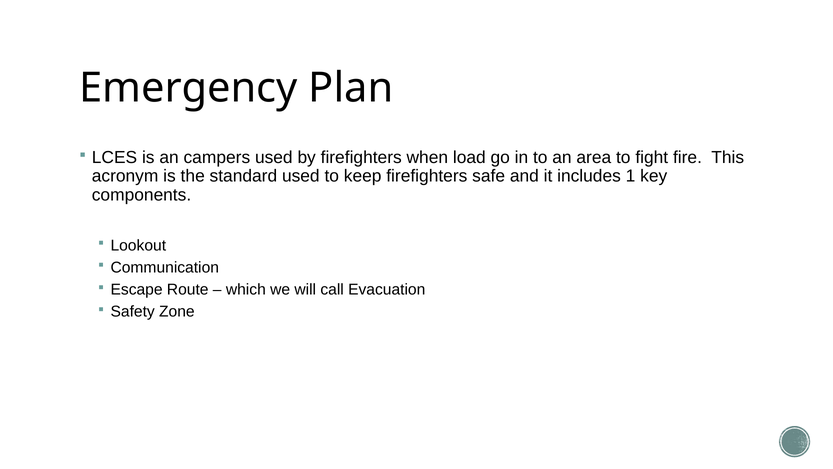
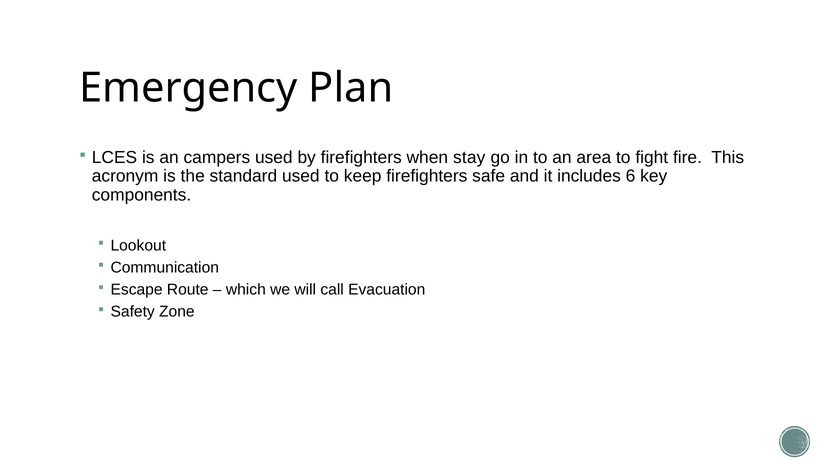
load: load -> stay (469, 157)
1: 1 -> 6 (631, 176)
